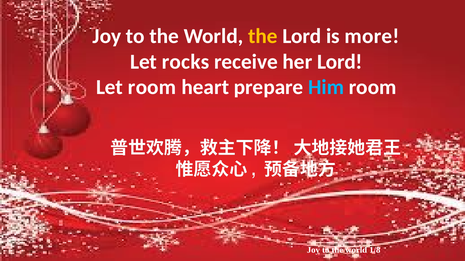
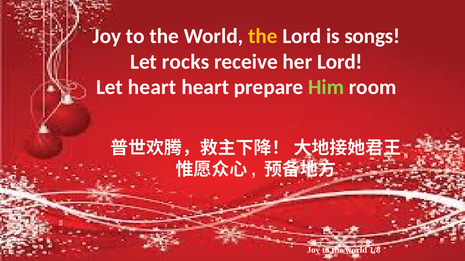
more: more -> songs (372, 36)
Let room: room -> heart (152, 88)
Him colour: light blue -> light green (326, 88)
